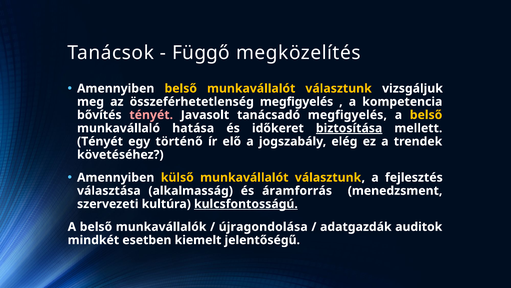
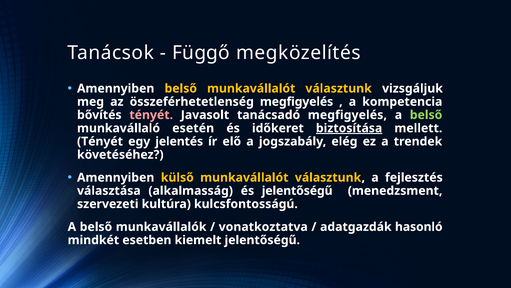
belső colour: yellow -> light green (426, 115)
hatása: hatása -> esetén (193, 128)
történő: történő -> jelentés (179, 141)
és áramforrás: áramforrás -> jelentőségű (297, 190)
kulcsfontosságú underline: present -> none (246, 204)
újragondolása: újragondolása -> vonatkoztatva (263, 226)
auditok: auditok -> hasonló (419, 226)
